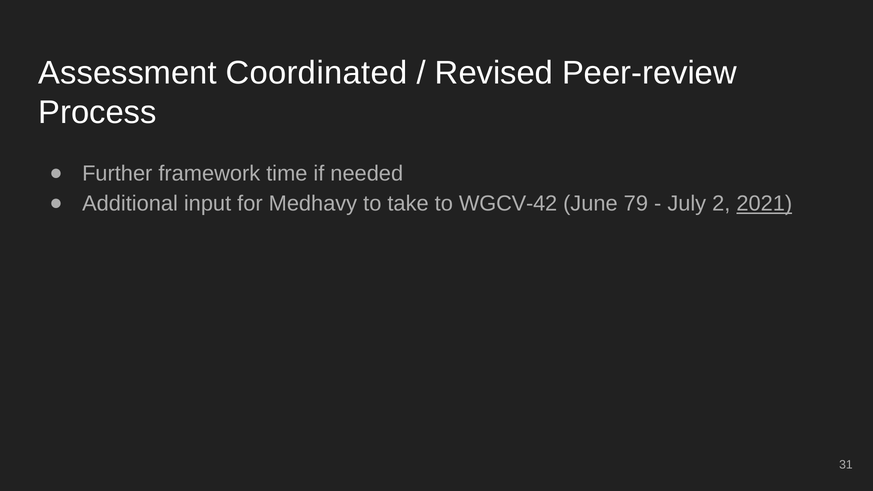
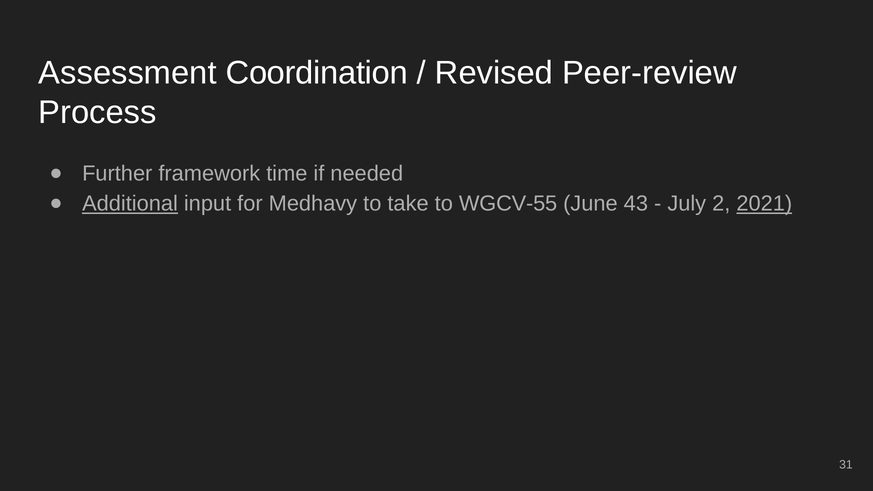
Coordinated: Coordinated -> Coordination (317, 73)
Additional underline: none -> present (130, 204)
WGCV-42: WGCV-42 -> WGCV-55 (508, 204)
79: 79 -> 43 (636, 204)
